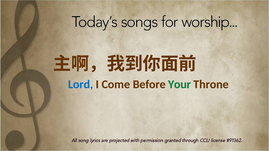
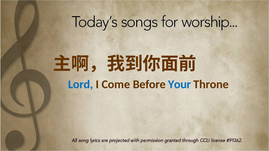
Your colour: green -> blue (180, 84)
